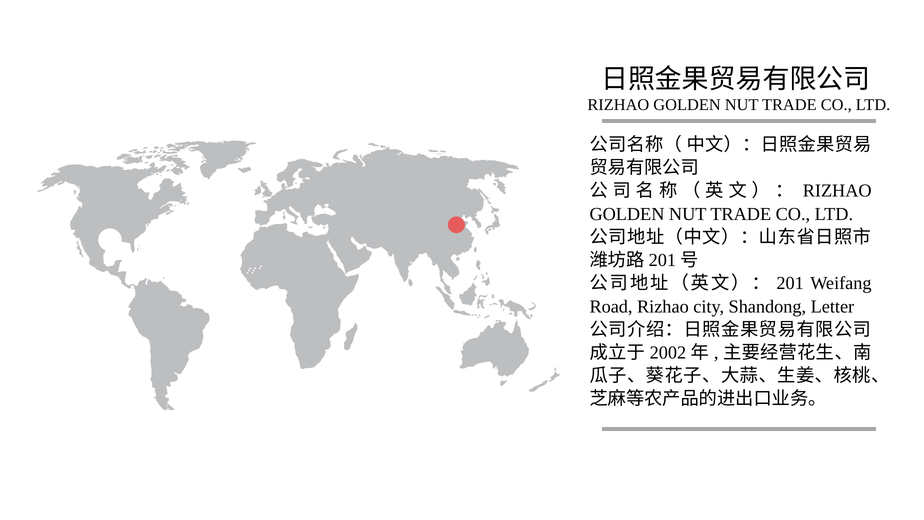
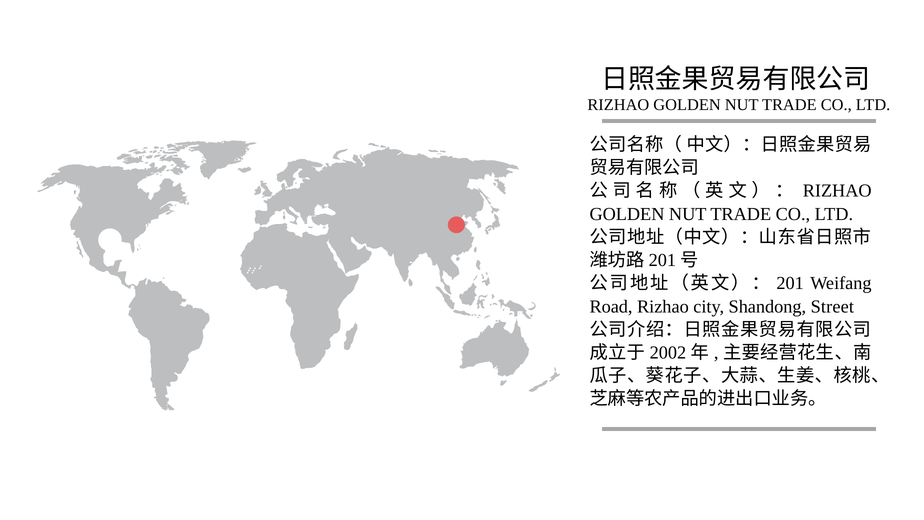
Letter: Letter -> Street (832, 306)
